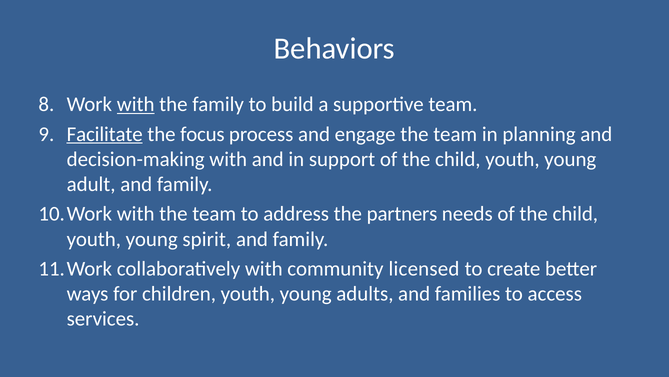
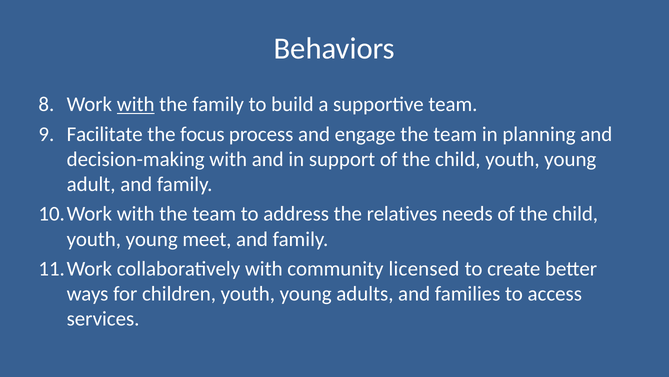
Facilitate underline: present -> none (105, 134)
partners: partners -> relatives (402, 214)
spirit: spirit -> meet (207, 239)
